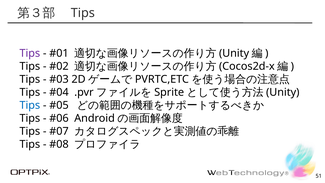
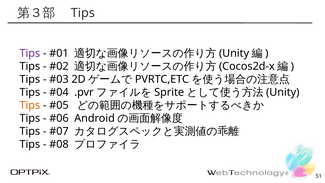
Tips colour: blue -> orange (30, 105)
